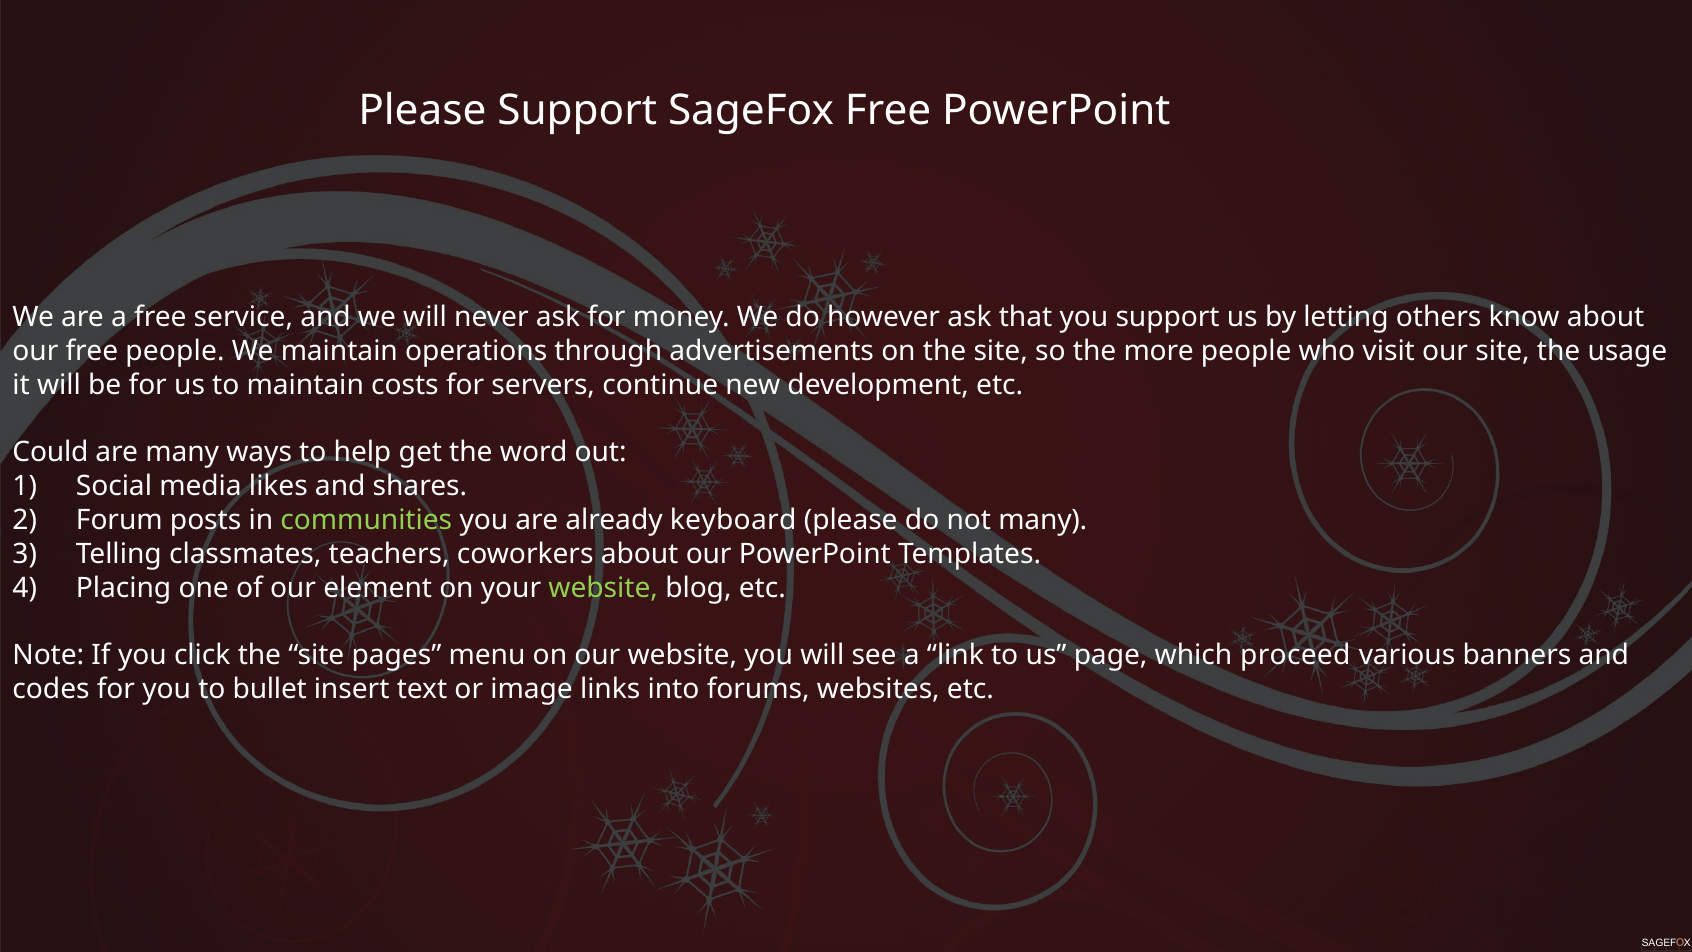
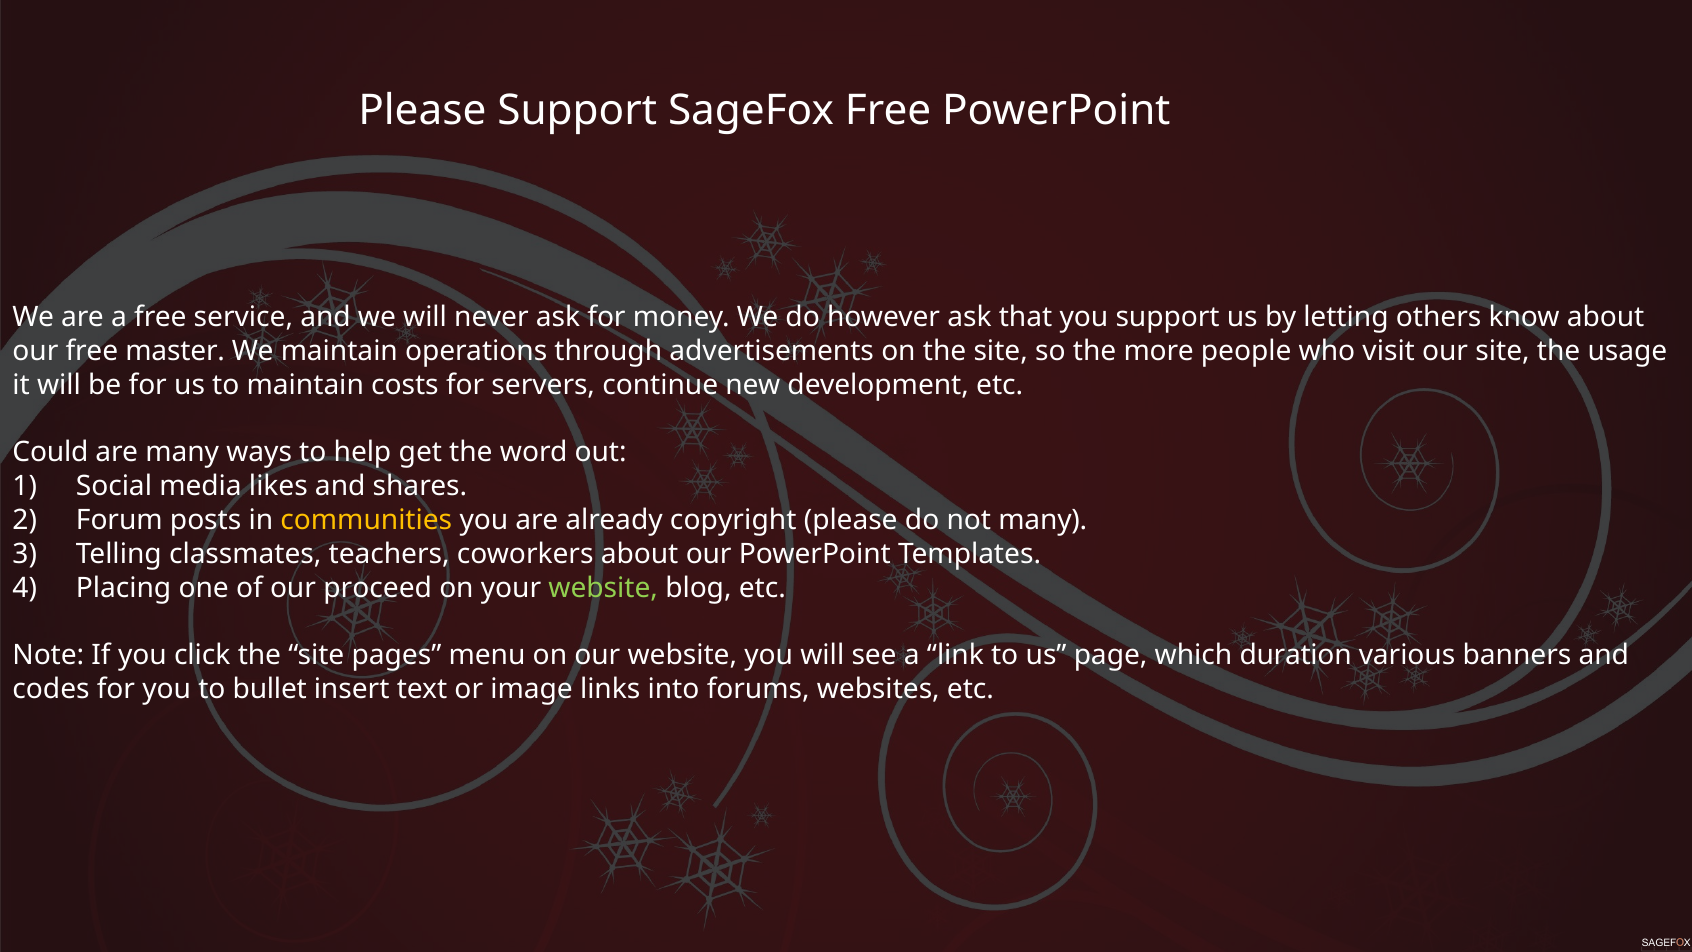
free people: people -> master (175, 351)
communities colour: light green -> yellow (366, 520)
keyboard: keyboard -> copyright (733, 520)
element: element -> proceed (378, 588)
proceed: proceed -> duration (1296, 655)
